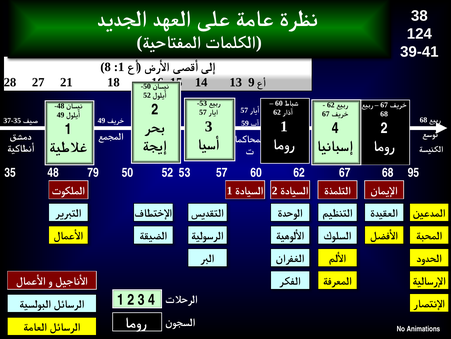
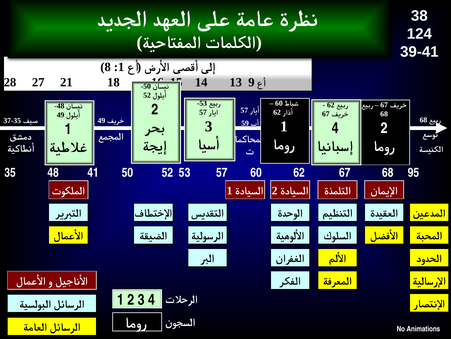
79: 79 -> 41 (93, 172)
